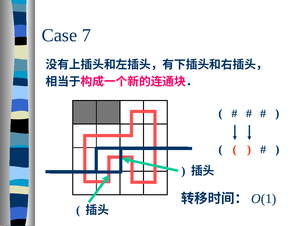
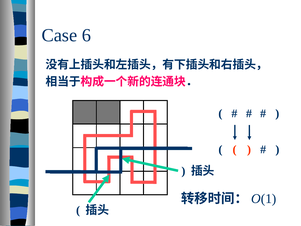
7: 7 -> 6 (86, 35)
